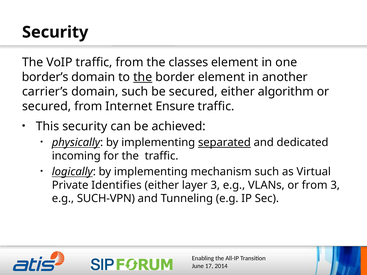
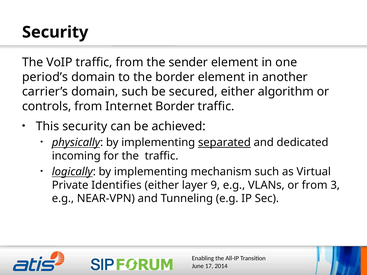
classes: classes -> sender (188, 62)
border’s: border’s -> period’s (45, 77)
the underline: present -> none (143, 77)
secured: secured -> controls (47, 106)
Internet Ensure: Ensure -> Border (175, 106)
layer 3: 3 -> 9 (215, 185)
SUCH-VPN: SUCH-VPN -> NEAR-VPN (106, 199)
